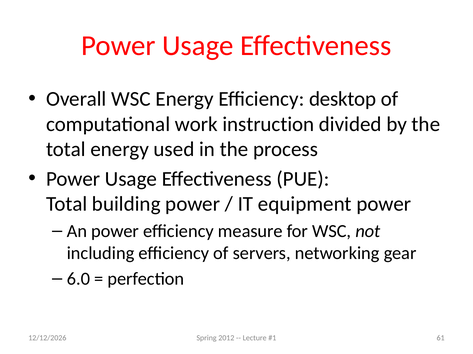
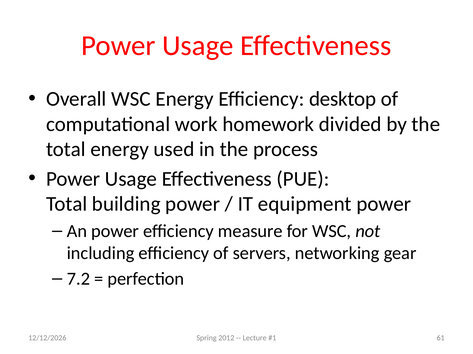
instruction: instruction -> homework (268, 124)
6.0: 6.0 -> 7.2 (78, 279)
